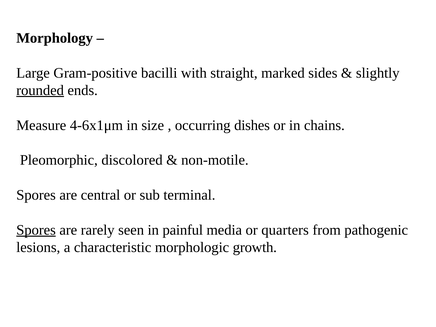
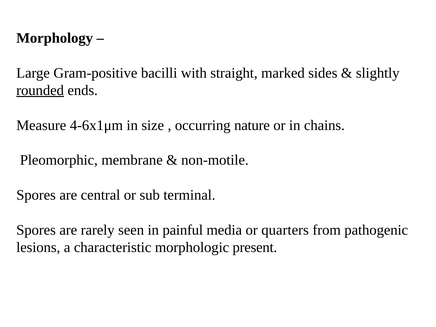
dishes: dishes -> nature (252, 125)
discolored: discolored -> membrane (132, 160)
Spores underline: present -> none (36, 230)
growth: growth -> present (255, 247)
